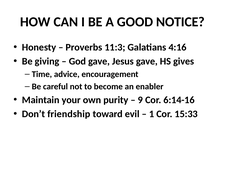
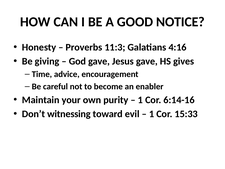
9: 9 -> 1 (140, 100)
friendship: friendship -> witnessing (69, 114)
